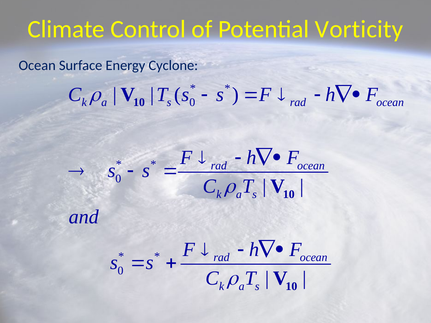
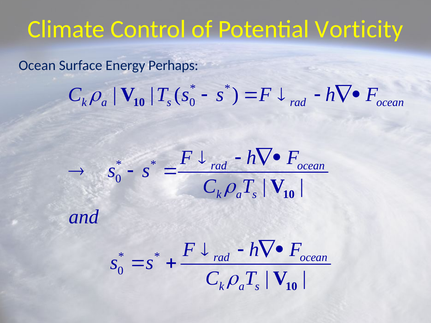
Cyclone: Cyclone -> Perhaps (173, 66)
